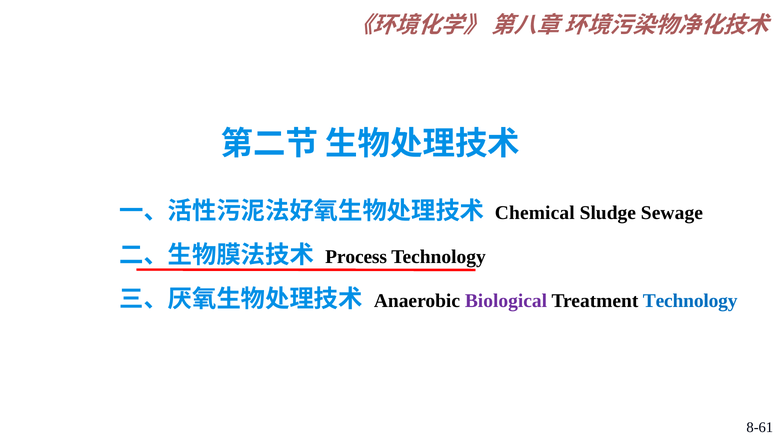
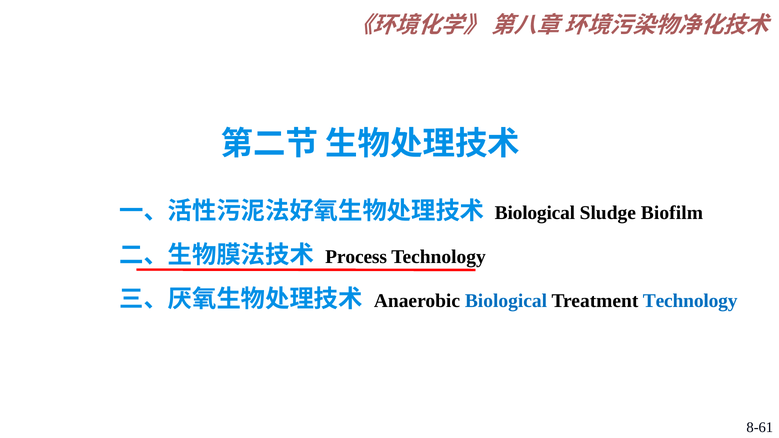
Chemical: Chemical -> Biological (535, 213)
Sewage: Sewage -> Biofilm (672, 213)
Biological colour: purple -> blue (506, 301)
